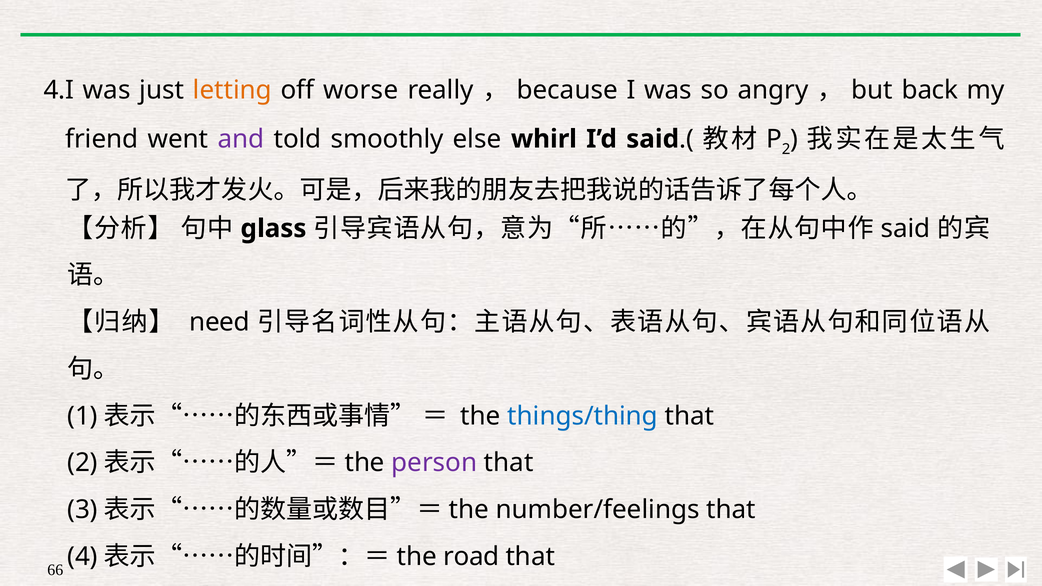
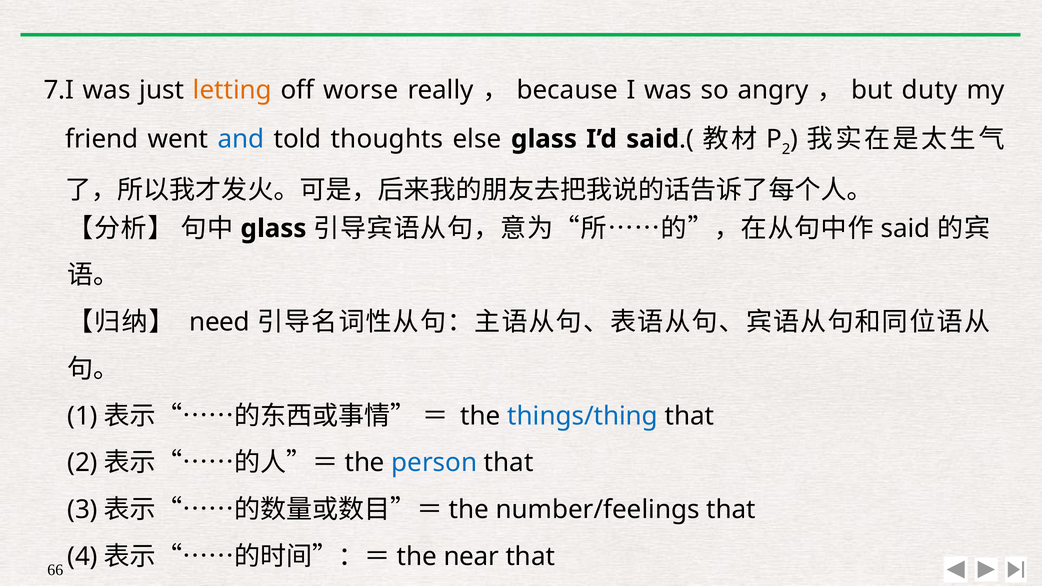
4.I: 4.I -> 7.I (59, 90)
back: back -> duty (930, 90)
and colour: purple -> blue (241, 139)
smoothly: smoothly -> thoughts (387, 139)
else whirl: whirl -> glass (544, 139)
person colour: purple -> blue (434, 463)
road: road -> near (471, 557)
